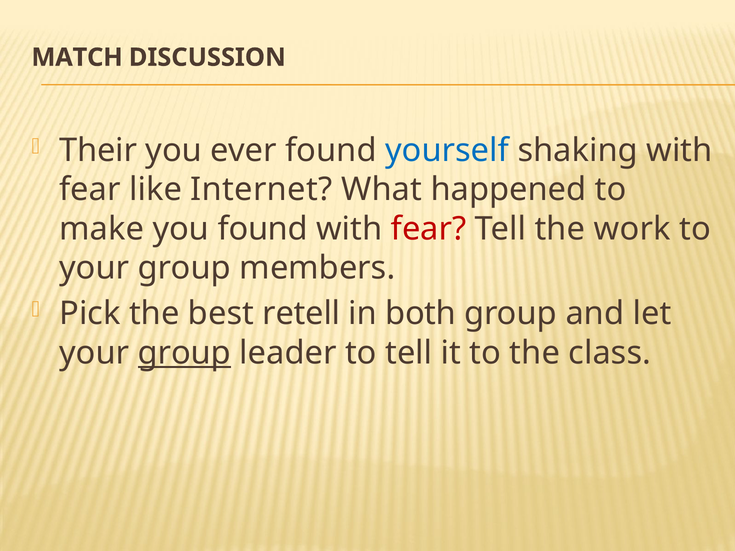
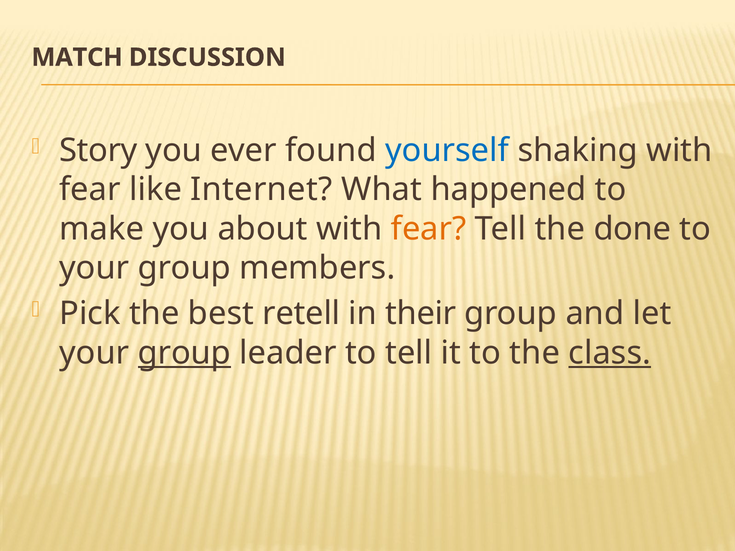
Their: Their -> Story (98, 150)
you found: found -> about (263, 229)
fear colour: red -> orange (429, 229)
work: work -> done (632, 229)
both: both -> their (421, 314)
class underline: none -> present (610, 353)
